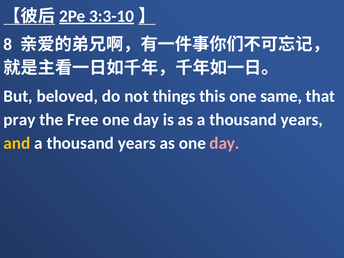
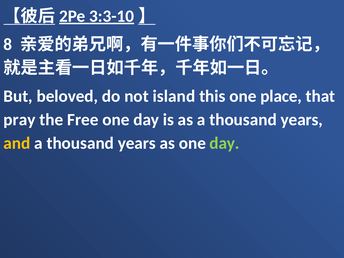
things: things -> island (174, 96)
same: same -> place (281, 96)
day colour: pink -> light green (224, 143)
